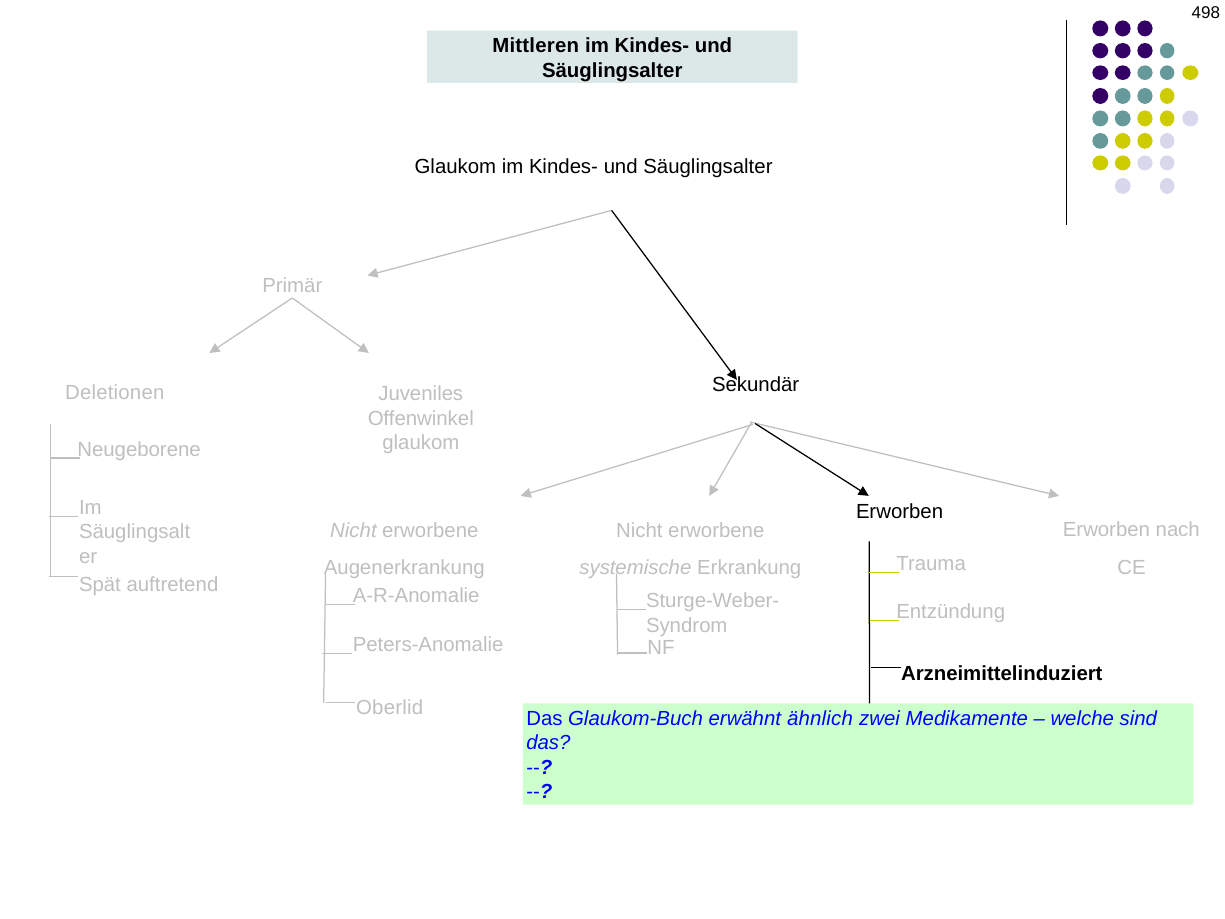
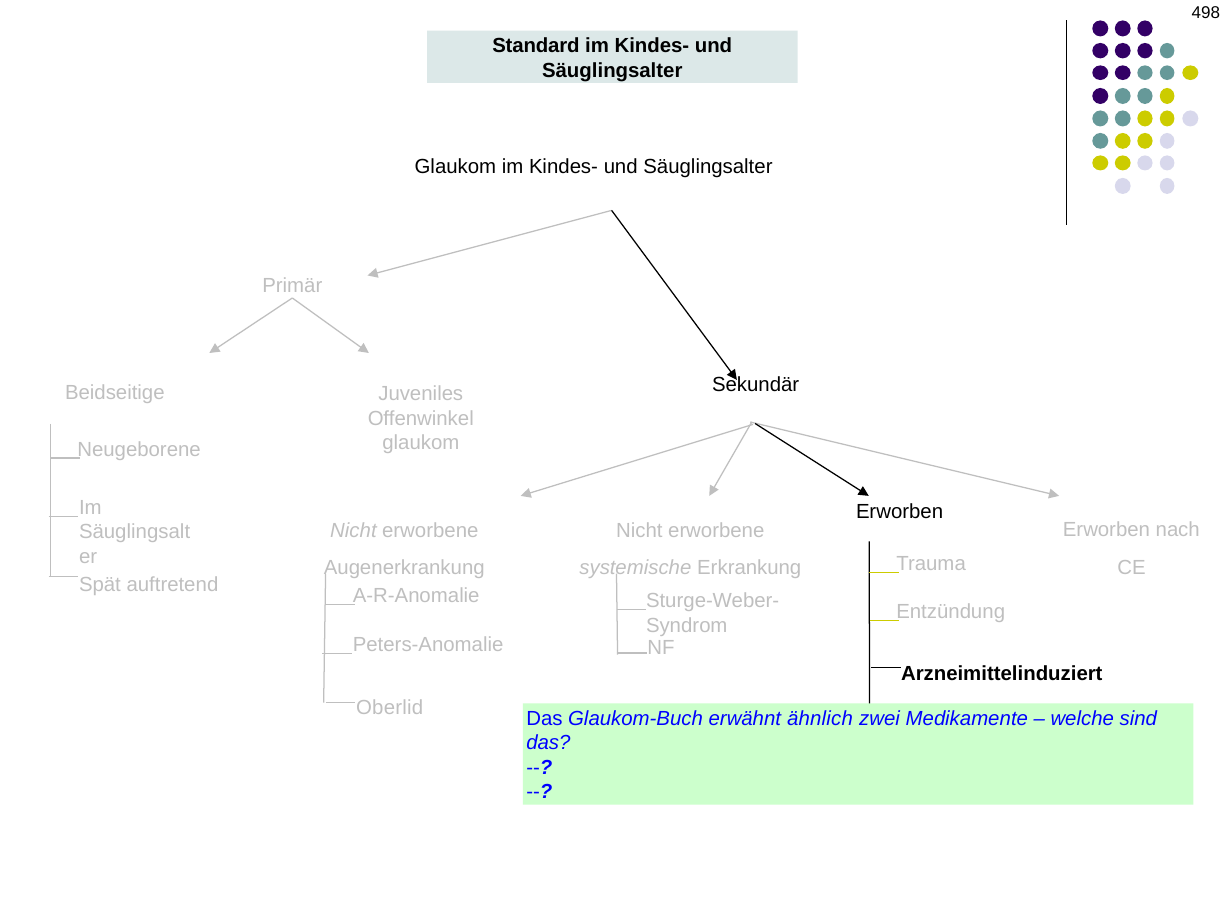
Mittleren: Mittleren -> Standard (536, 46)
Deletionen: Deletionen -> Beidseitige (115, 393)
